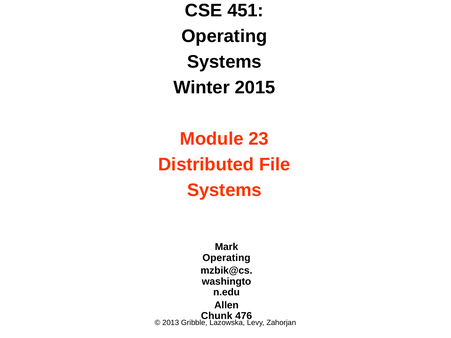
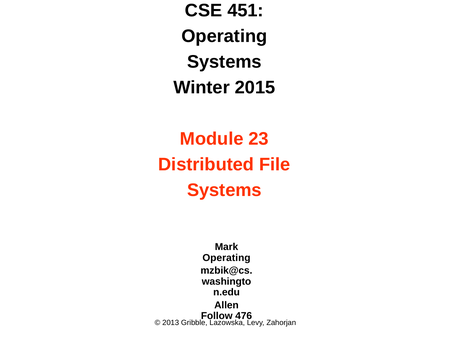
Chunk: Chunk -> Follow (217, 316)
